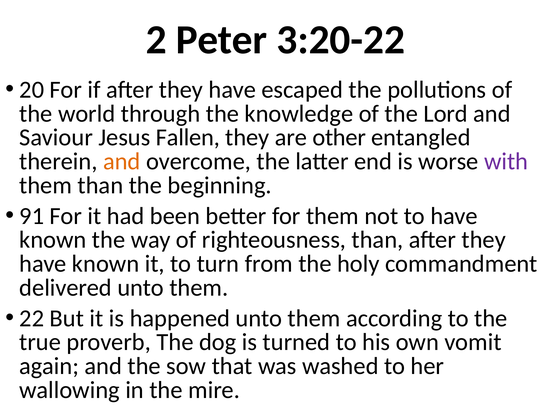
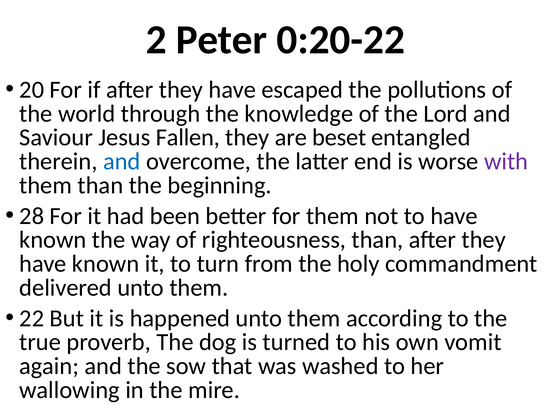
3:20-22: 3:20-22 -> 0:20-22 (341, 40)
other: other -> beset (339, 137)
and colour: orange -> blue (122, 161)
91: 91 -> 28 (32, 216)
